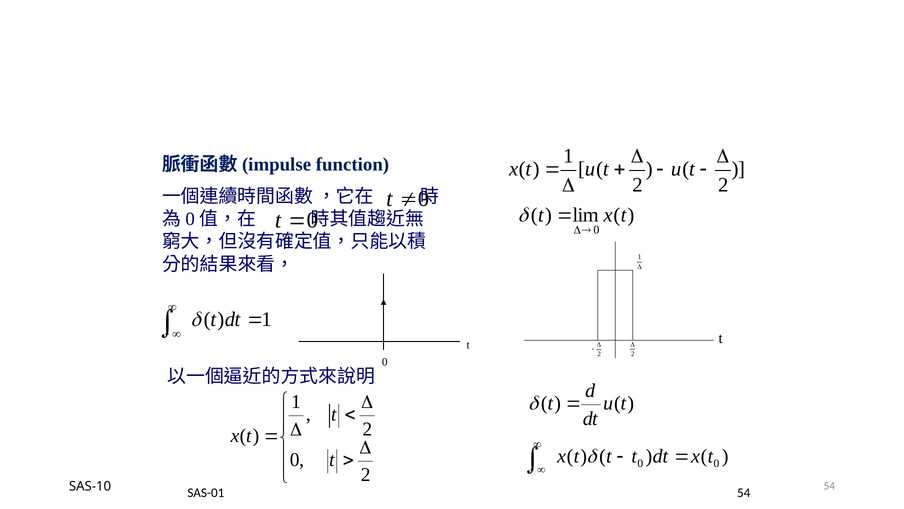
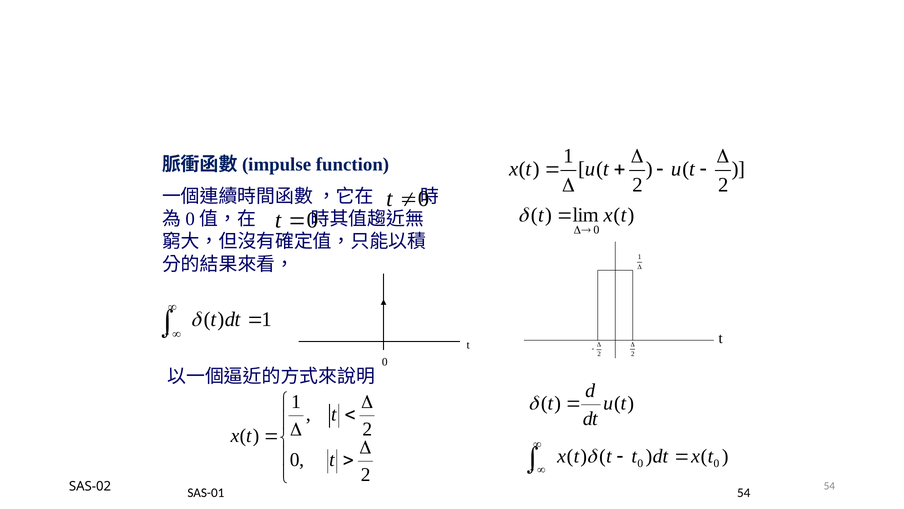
SAS-10: SAS-10 -> SAS-02 (90, 486)
